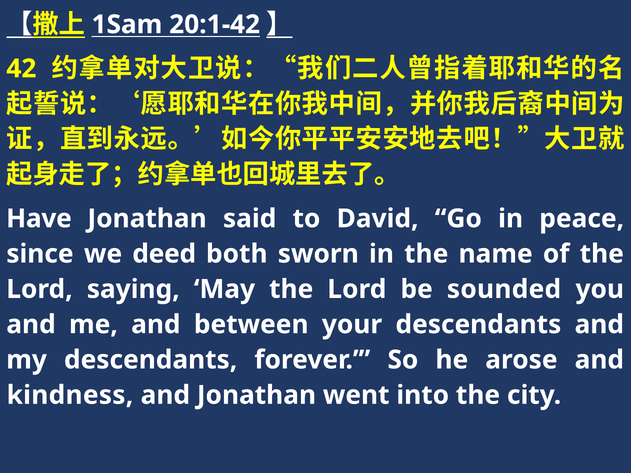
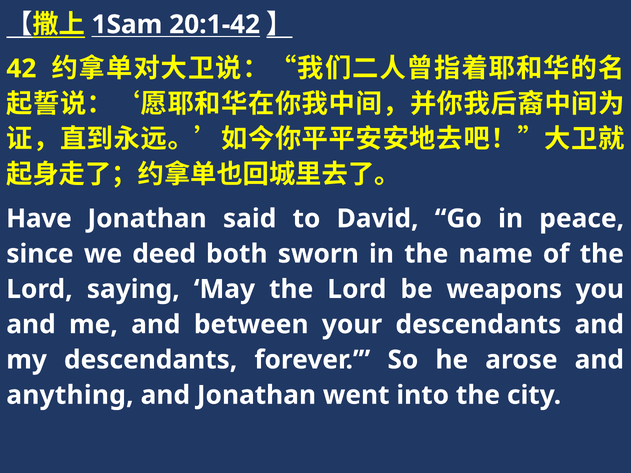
sounded: sounded -> weapons (504, 289)
kindness: kindness -> anything (70, 395)
